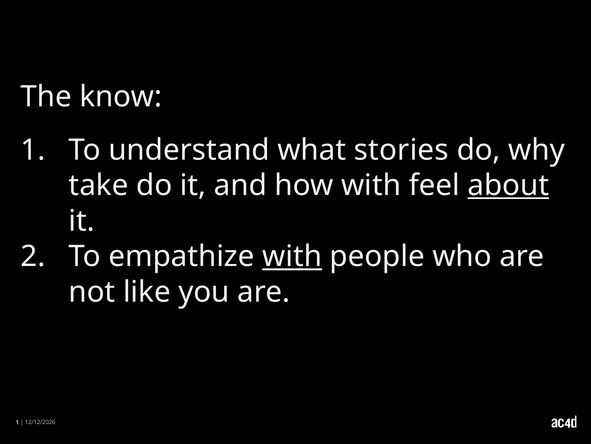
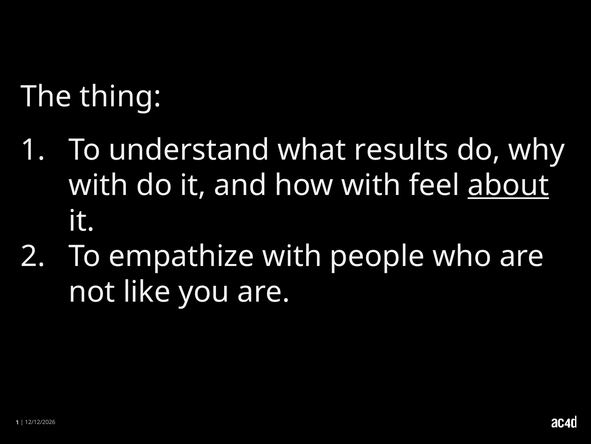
know: know -> thing (121, 97)
stories: stories -> results (401, 150)
take: take -> with (99, 185)
with underline: present -> none (292, 256)
